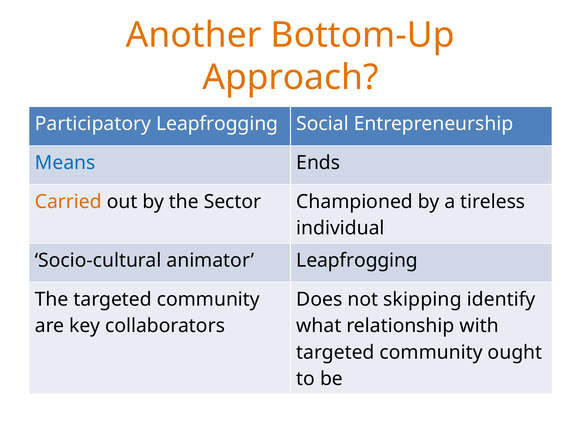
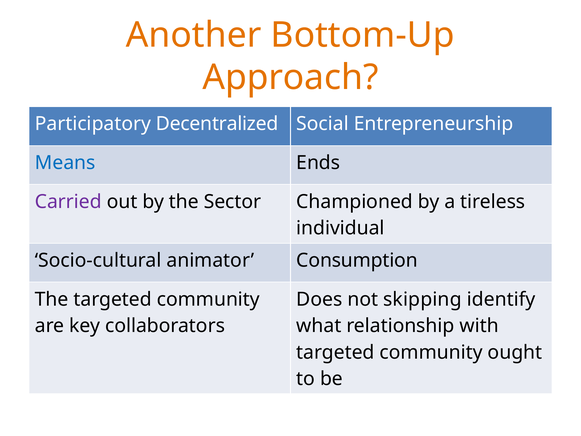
Participatory Leapfrogging: Leapfrogging -> Decentralized (217, 124)
Carried colour: orange -> purple (68, 202)
animator Leapfrogging: Leapfrogging -> Consumption (357, 260)
